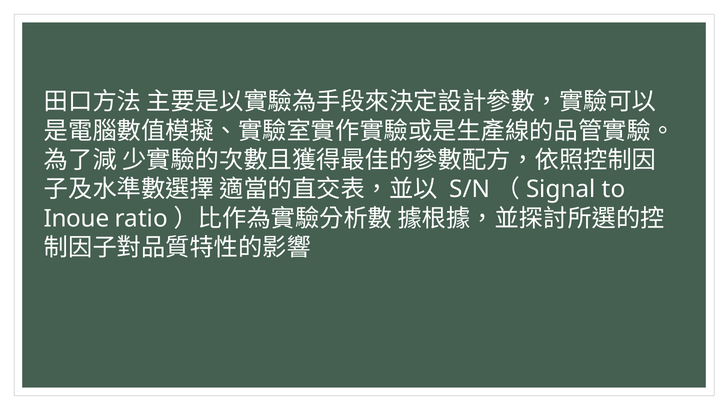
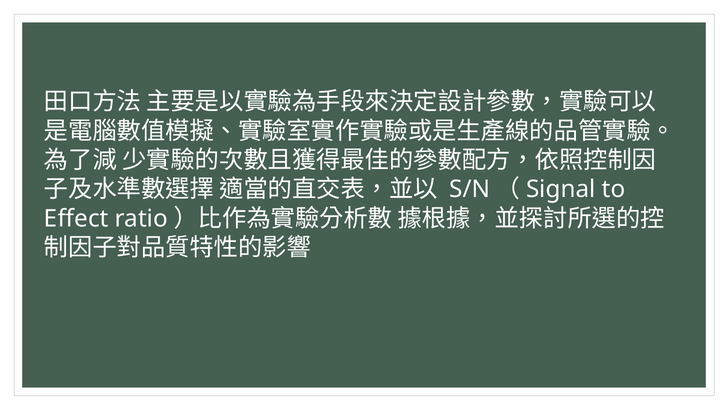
Inoue: Inoue -> Effect (76, 218)
